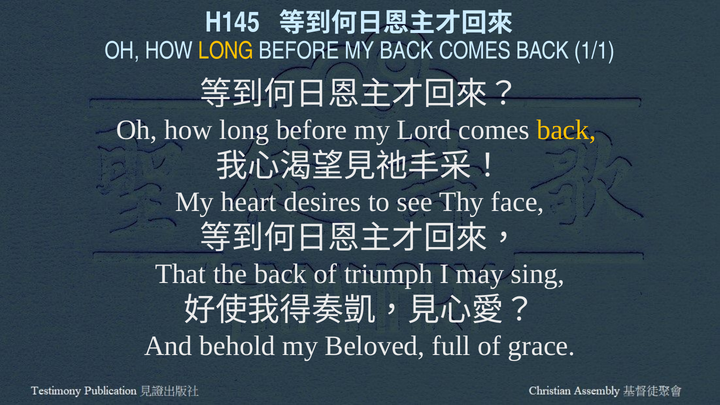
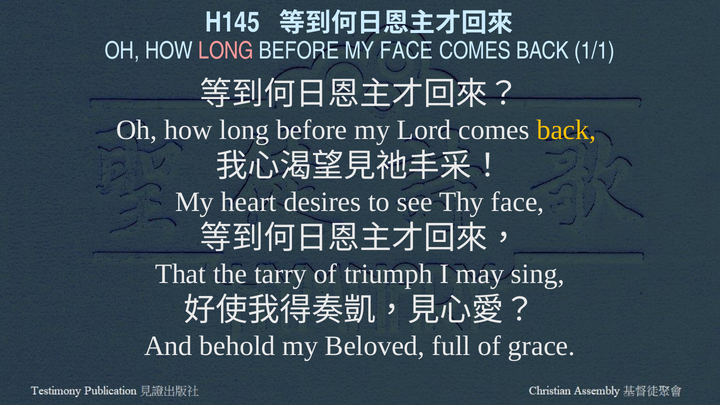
LONG colour: yellow -> pink (226, 51)
MY BACK: BACK -> FACE (406, 51)
the back: back -> tarry (281, 274)
